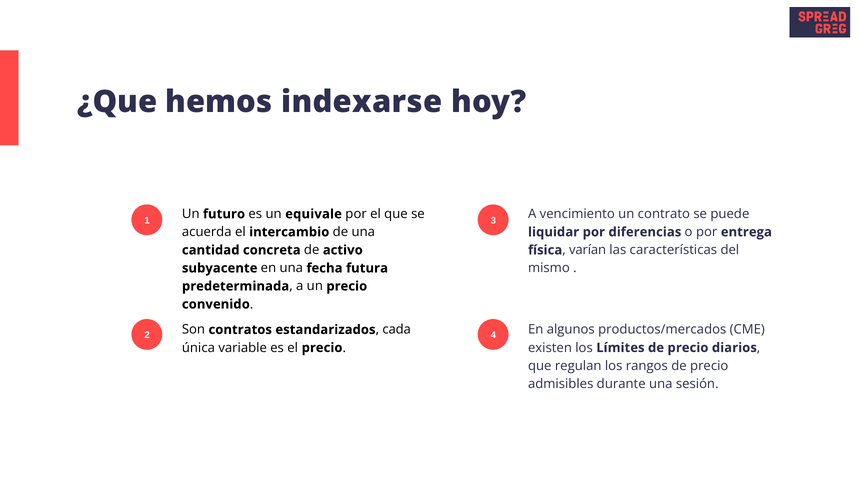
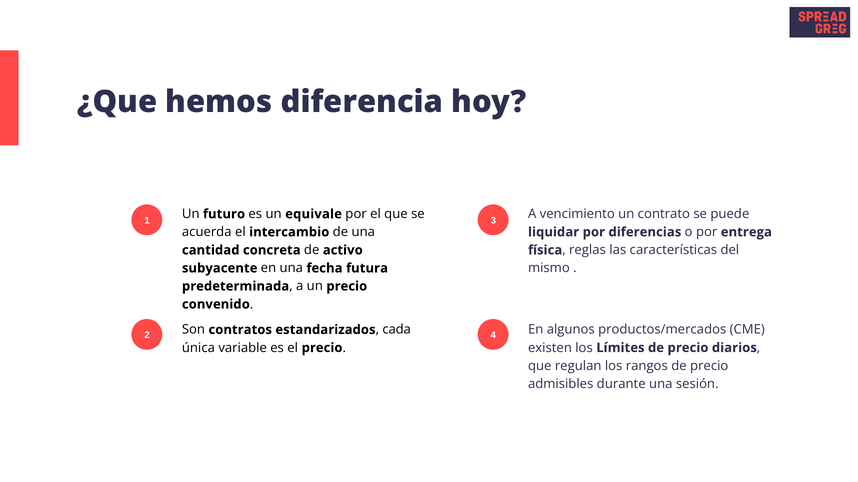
indexarse: indexarse -> diferencia (362, 102)
varían: varían -> reglas (587, 250)
